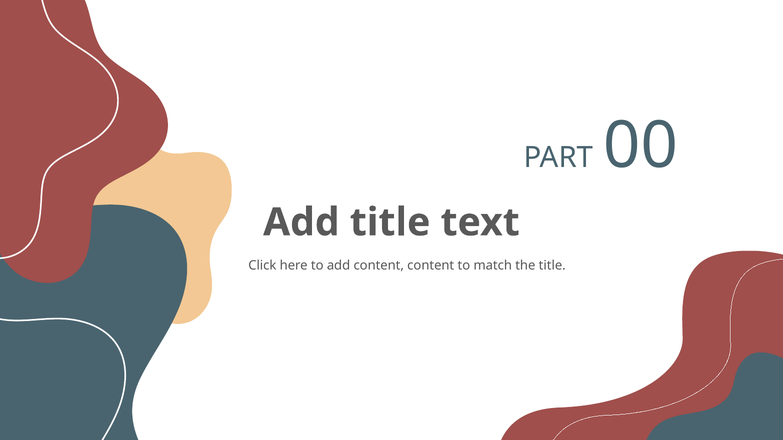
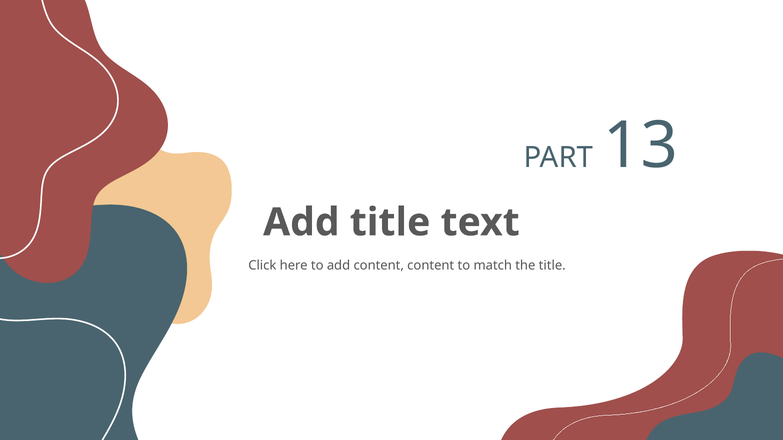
00: 00 -> 13 (641, 146)
